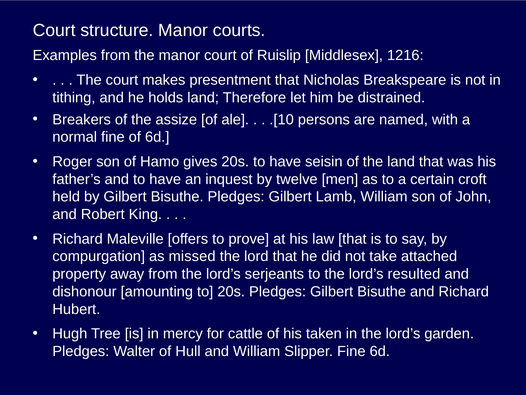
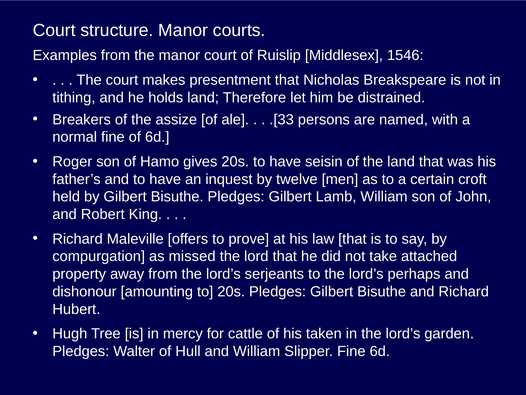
1216: 1216 -> 1546 (405, 55)
.[10: .[10 -> .[33 (282, 119)
resulted: resulted -> perhaps (414, 274)
